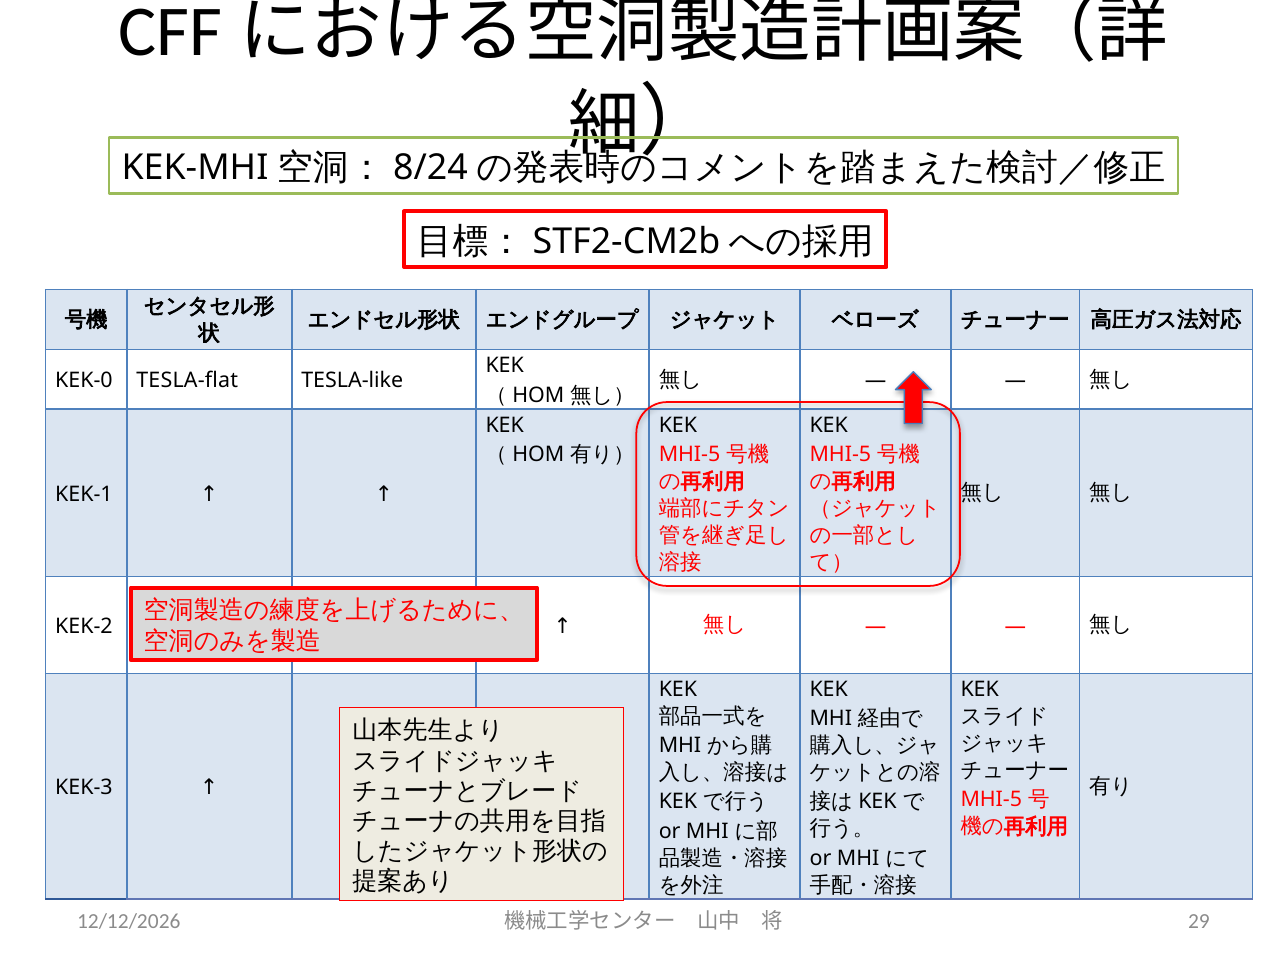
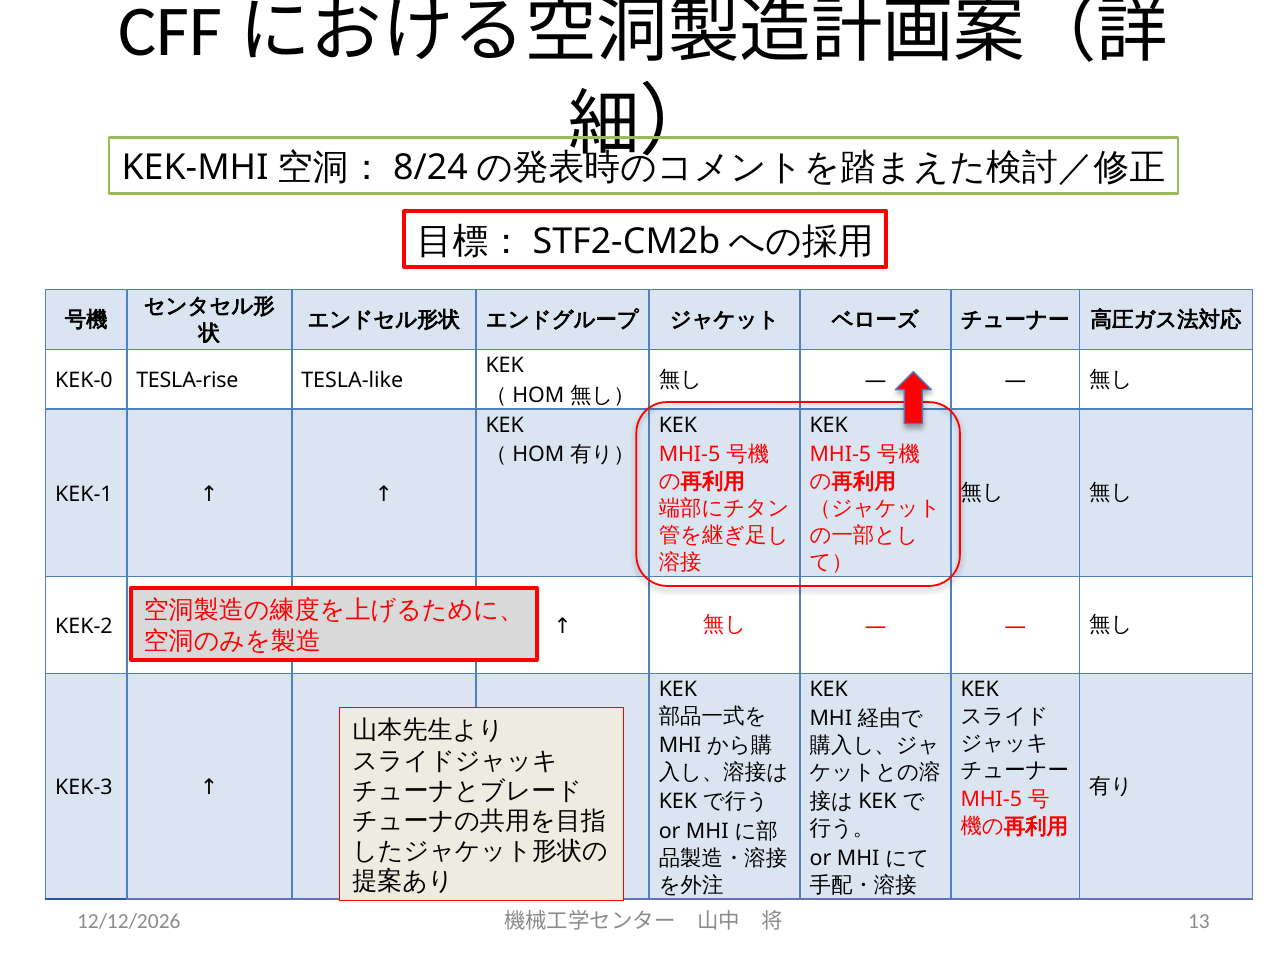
TESLA-flat: TESLA-flat -> TESLA-rise (187, 381)
29: 29 -> 13 (1199, 922)
